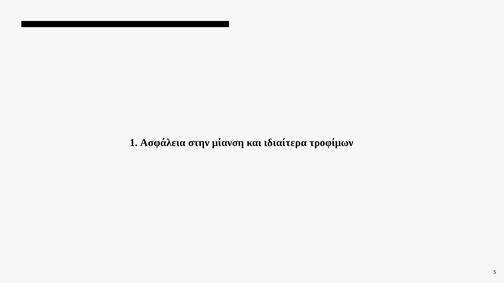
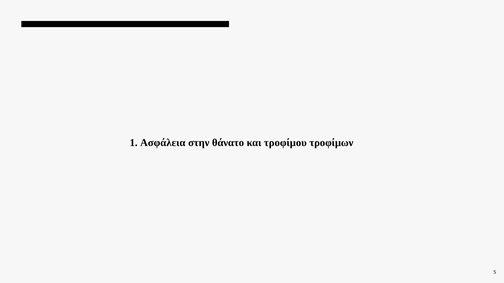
μίανση: μίανση -> θάνατο (228, 143)
ιδιαίτερα: ιδιαίτερα -> τροφίμου (285, 143)
